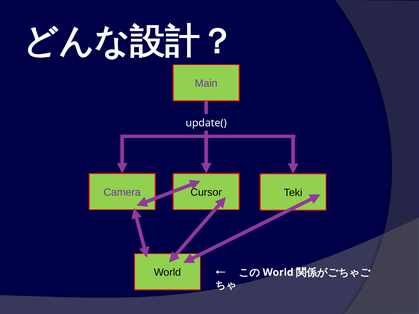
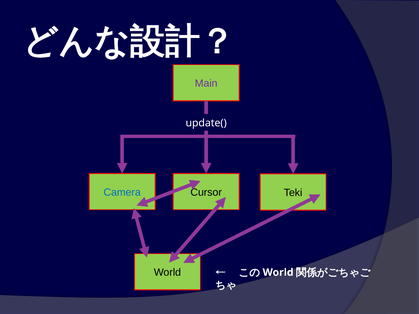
Camera colour: purple -> blue (122, 192)
